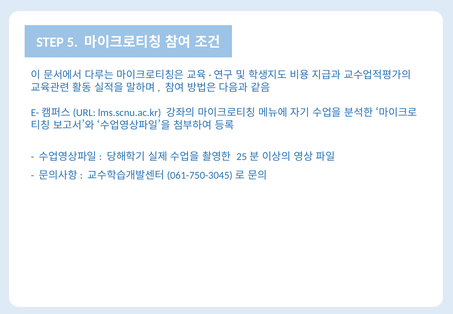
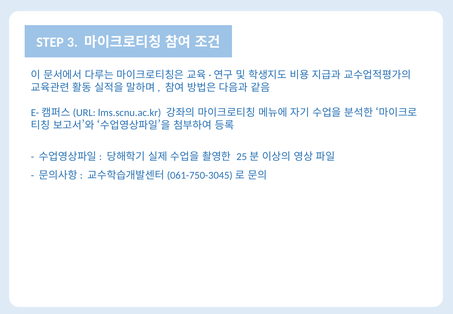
5: 5 -> 3 (72, 42)
